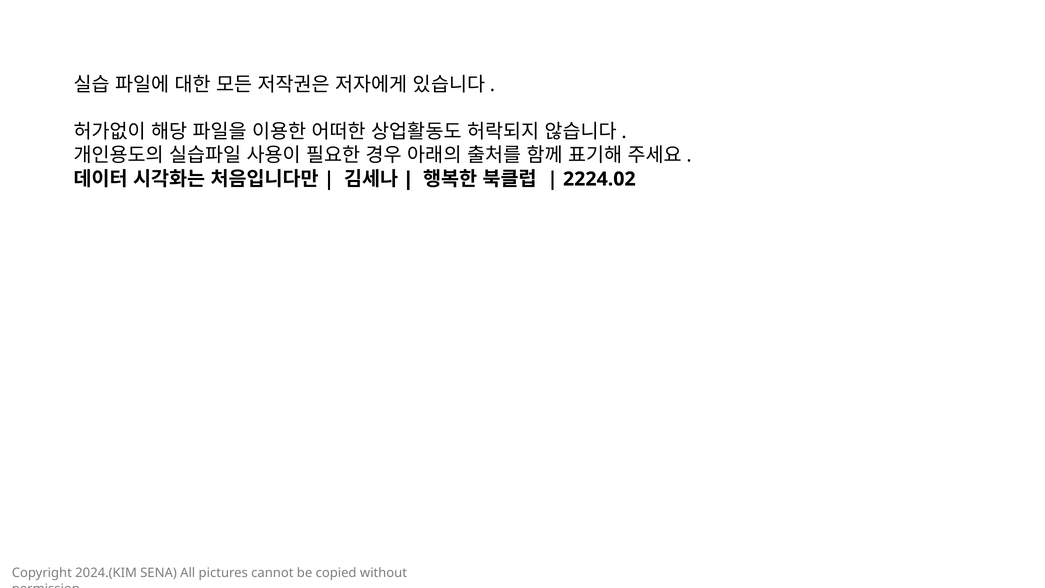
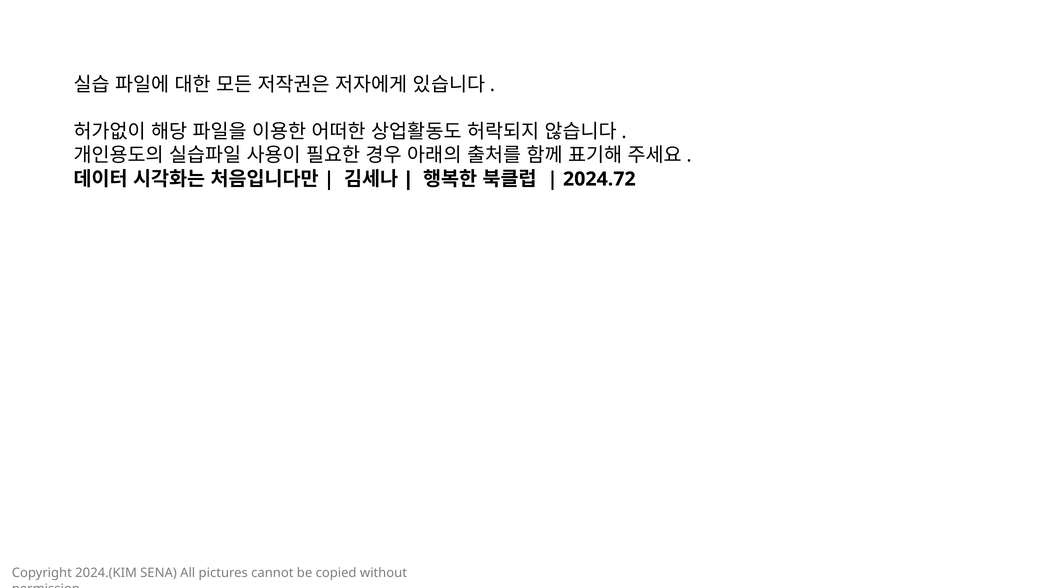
2224.02: 2224.02 -> 2024.72 (599, 179)
